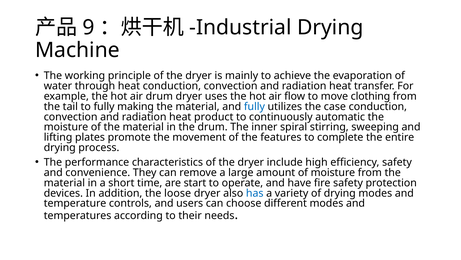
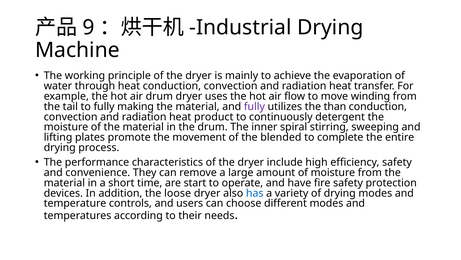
clothing: clothing -> winding (370, 96)
fully colour: blue -> purple (254, 106)
case: case -> than (335, 106)
automatic: automatic -> detergent (340, 117)
features: features -> blended (281, 137)
